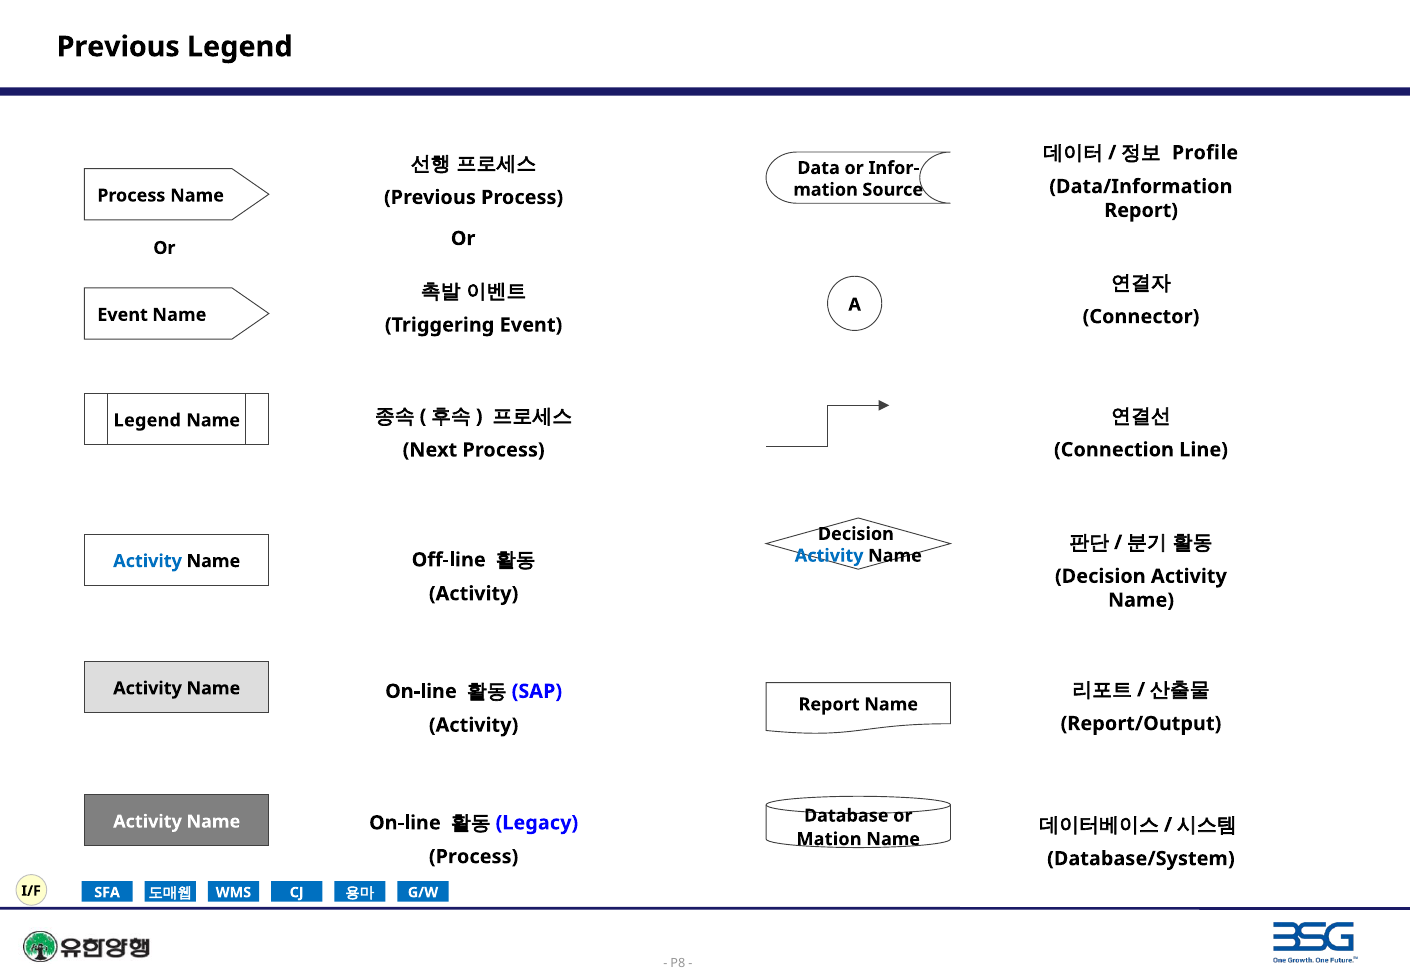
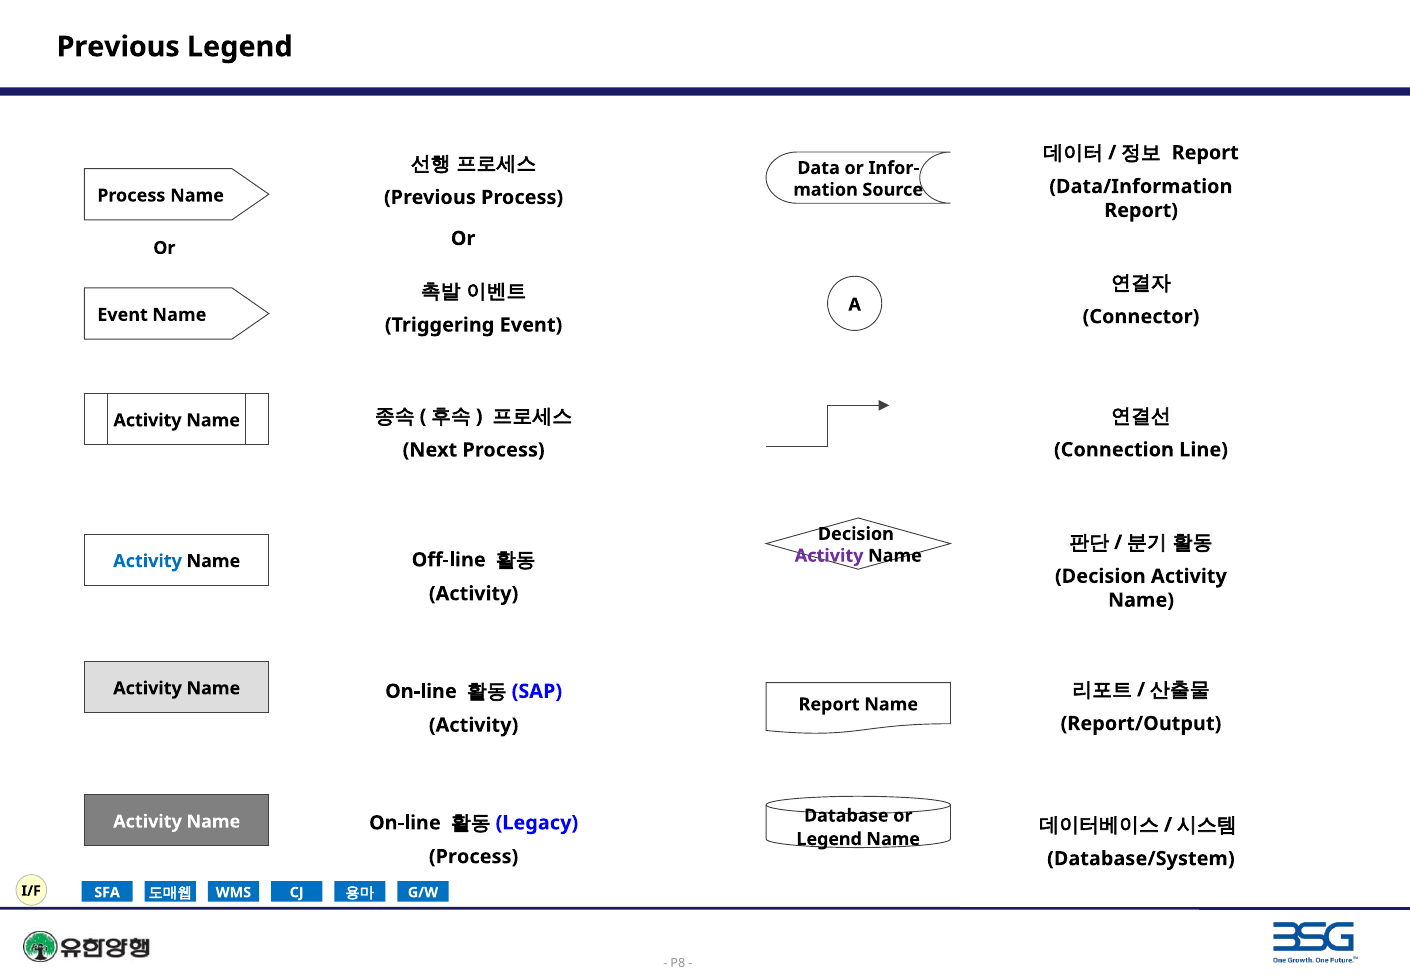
Profile: Profile -> Report (1205, 153)
Legend: Legend -> Activity (147, 421)
Activity colour: blue -> purple (829, 556)
Mation: Mation -> Legend (829, 839)
